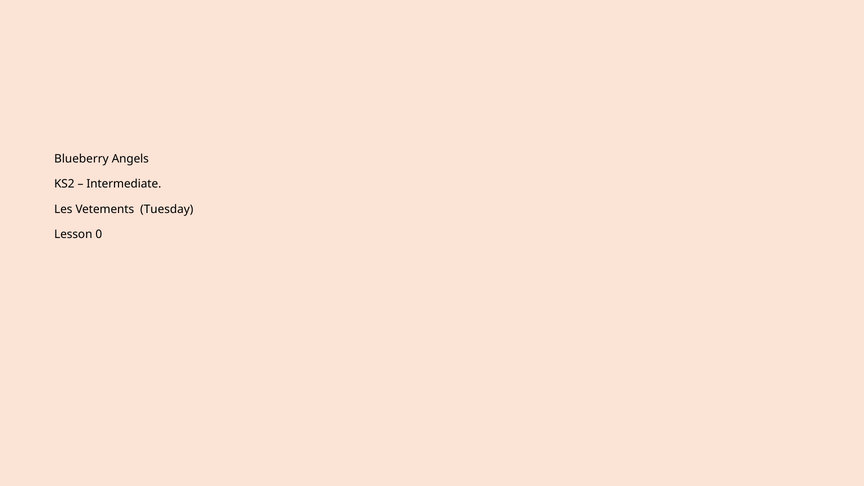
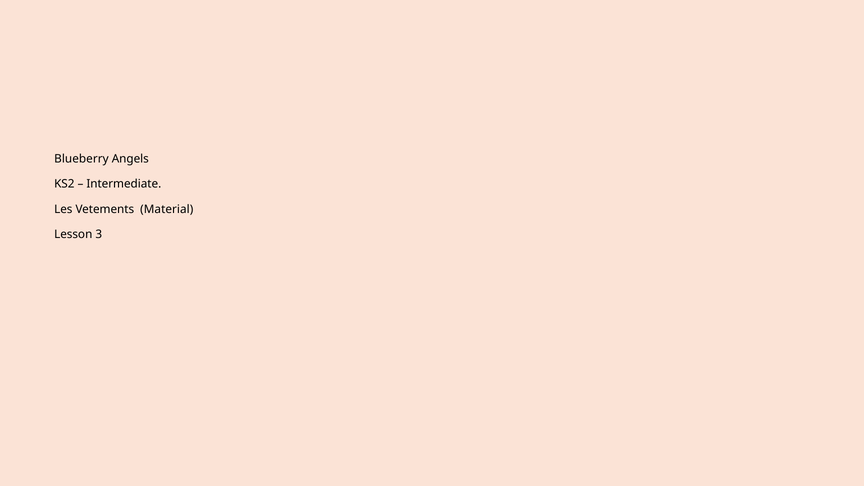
Tuesday: Tuesday -> Material (167, 209)
0: 0 -> 3 (99, 235)
